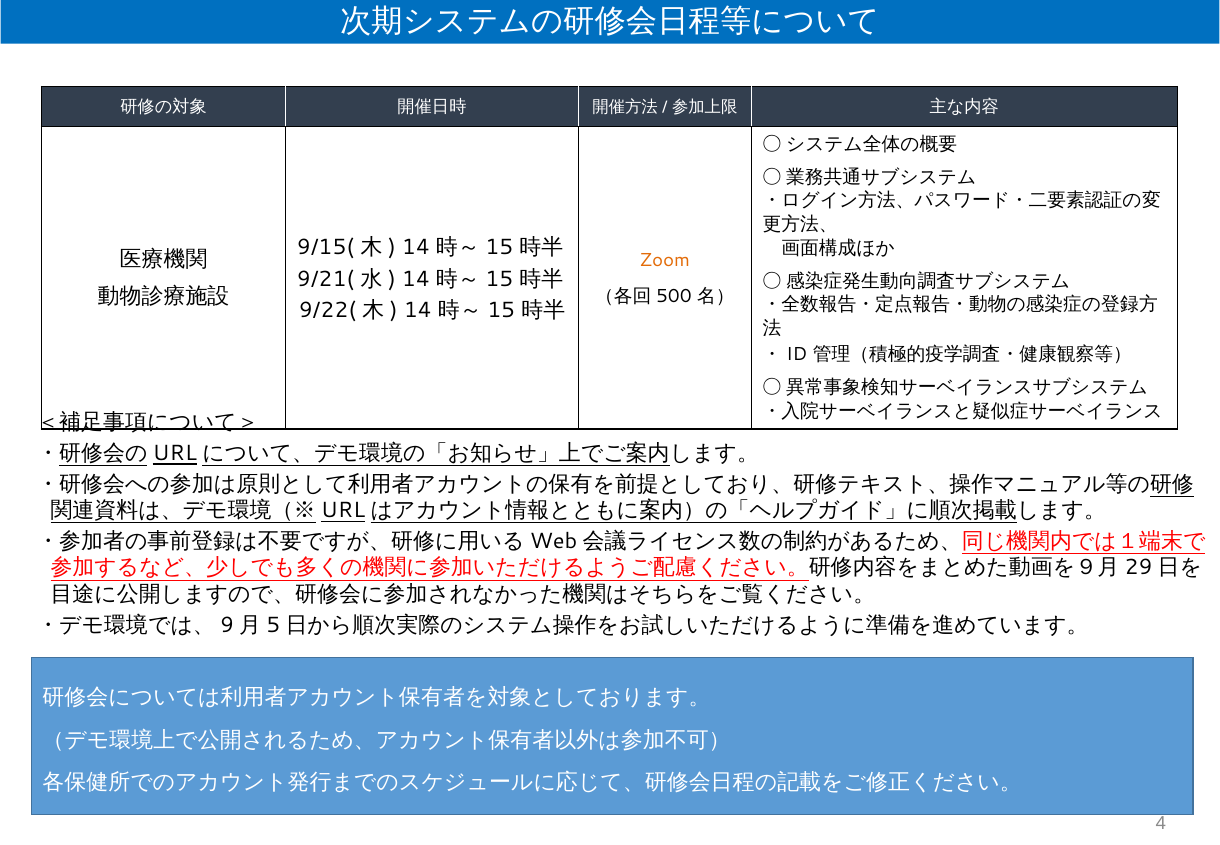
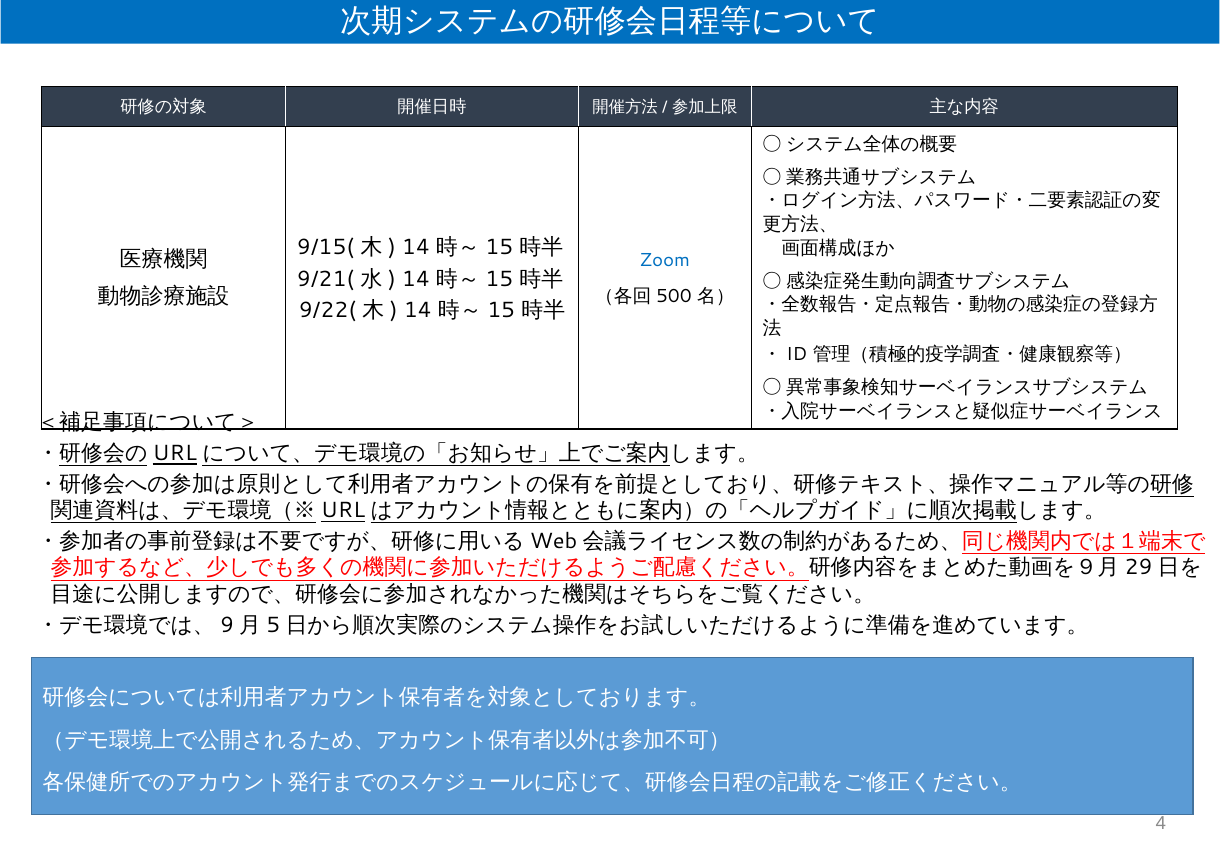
Zoom colour: orange -> blue (665, 261)
